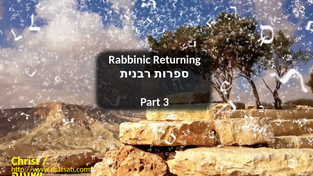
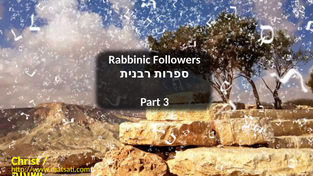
Returning: Returning -> Followers (177, 60)
